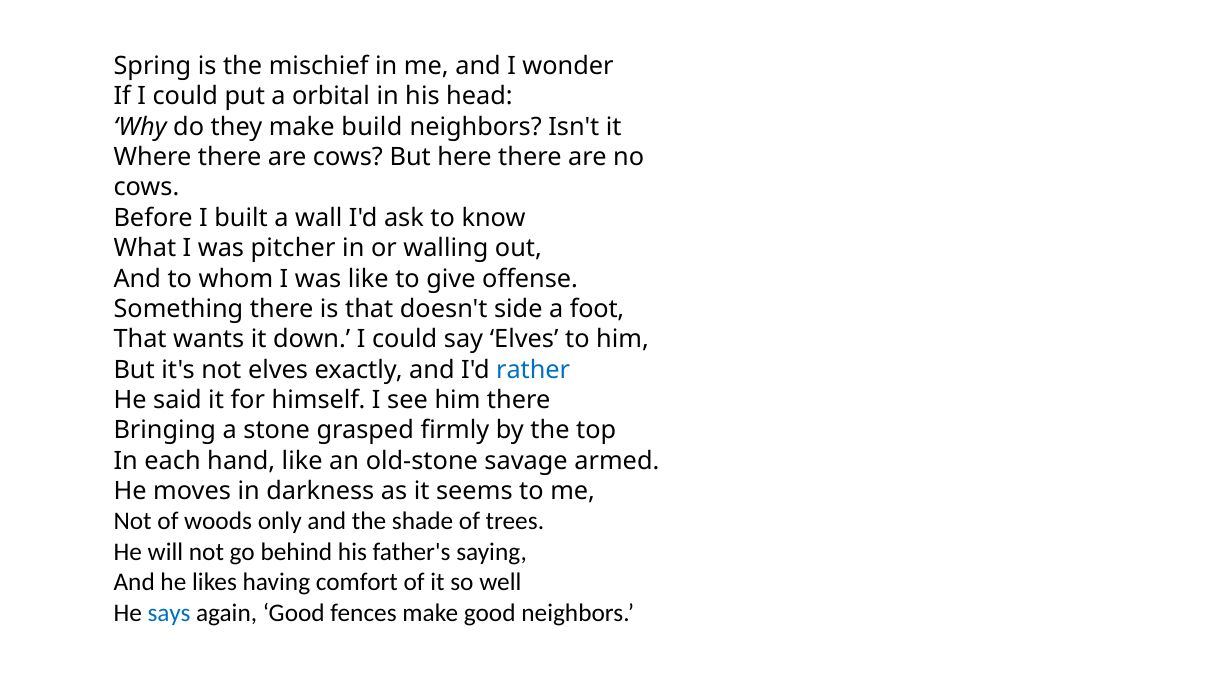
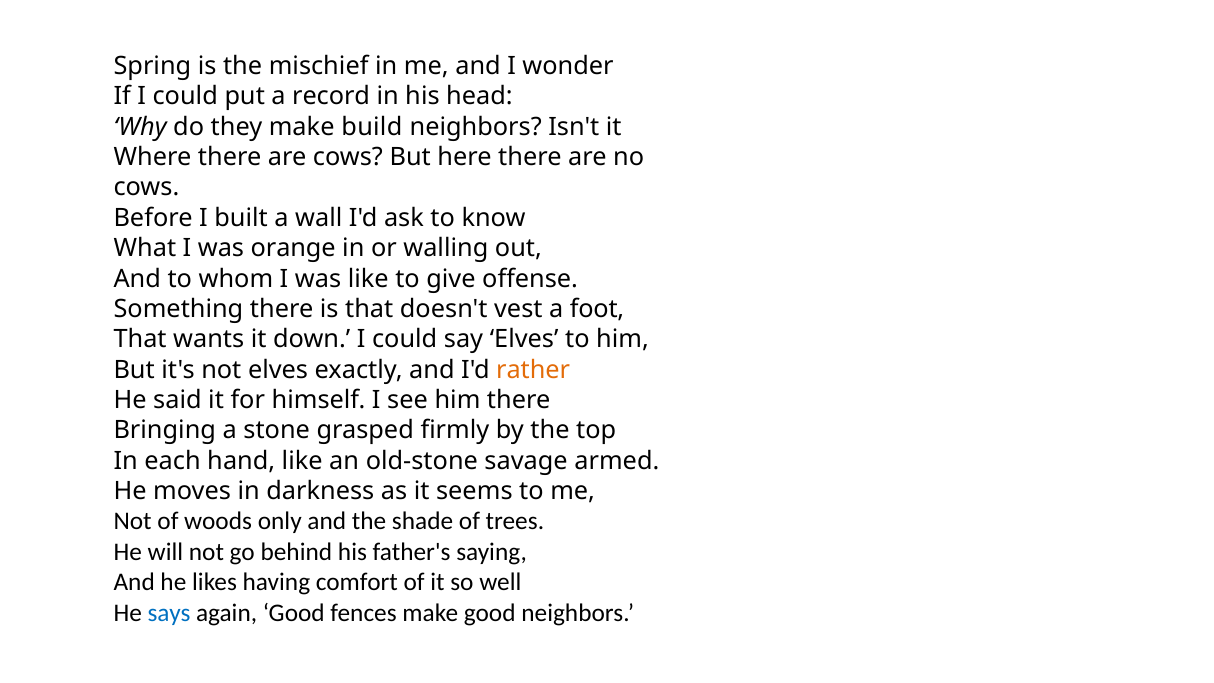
orbital: orbital -> record (331, 96)
pitcher: pitcher -> orange (293, 248)
side: side -> vest (518, 309)
rather colour: blue -> orange (533, 370)
